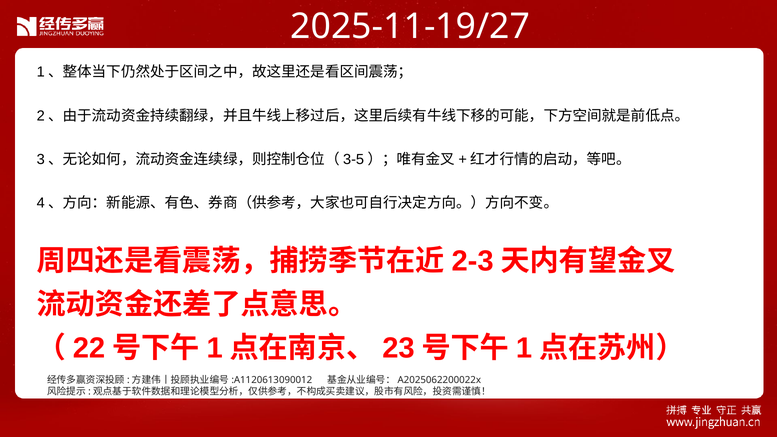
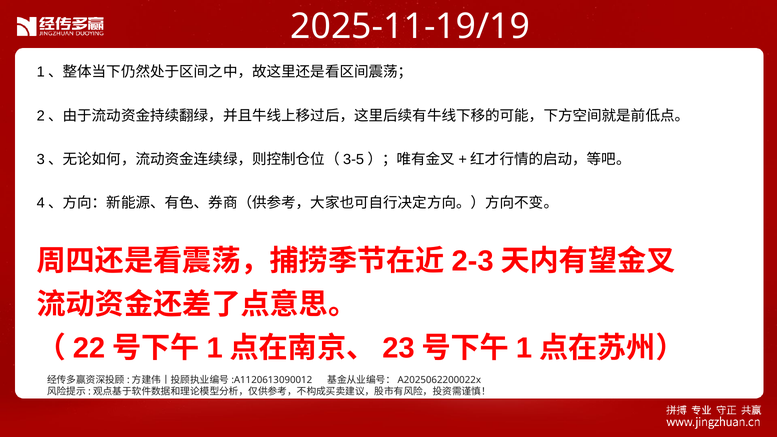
2025-11-19/27: 2025-11-19/27 -> 2025-11-19/19 (410, 27)
